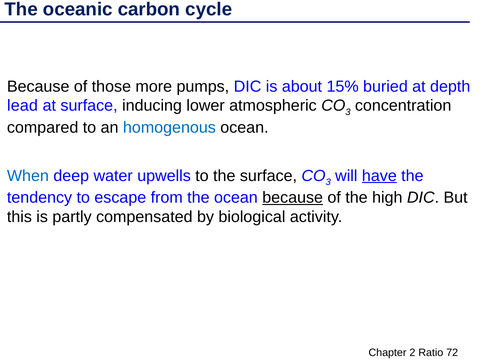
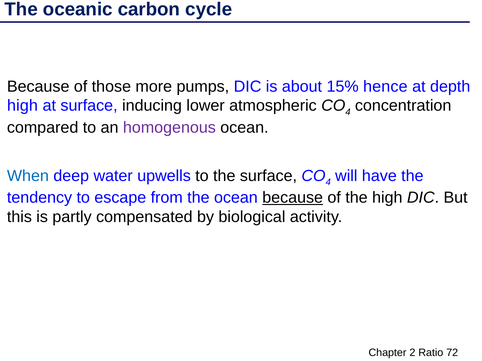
buried: buried -> hence (385, 87)
lead: lead -> high (22, 106)
3: 3 -> 4 (348, 112)
homogenous colour: blue -> purple (169, 128)
3: 3 -> 4 (328, 182)
have underline: present -> none (379, 176)
